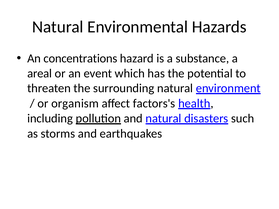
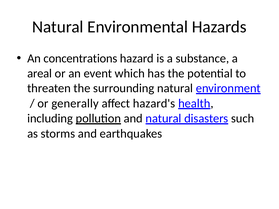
organism: organism -> generally (75, 103)
factors's: factors's -> hazard's (154, 103)
